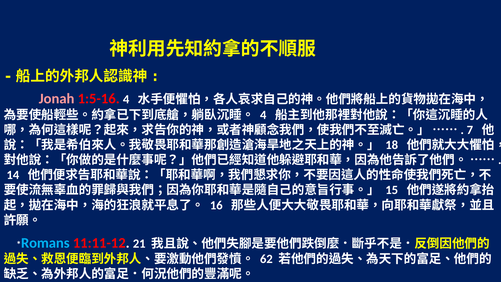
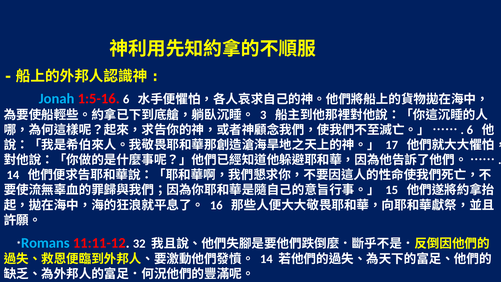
Jonah colour: pink -> light blue (57, 99)
1:5-16 4: 4 -> 6 (126, 99)
4: 4 -> 3 (263, 115)
7: 7 -> 6 (470, 130)
18: 18 -> 17 (392, 145)
21: 21 -> 32 (139, 244)
62: 62 -> 14 (266, 259)
